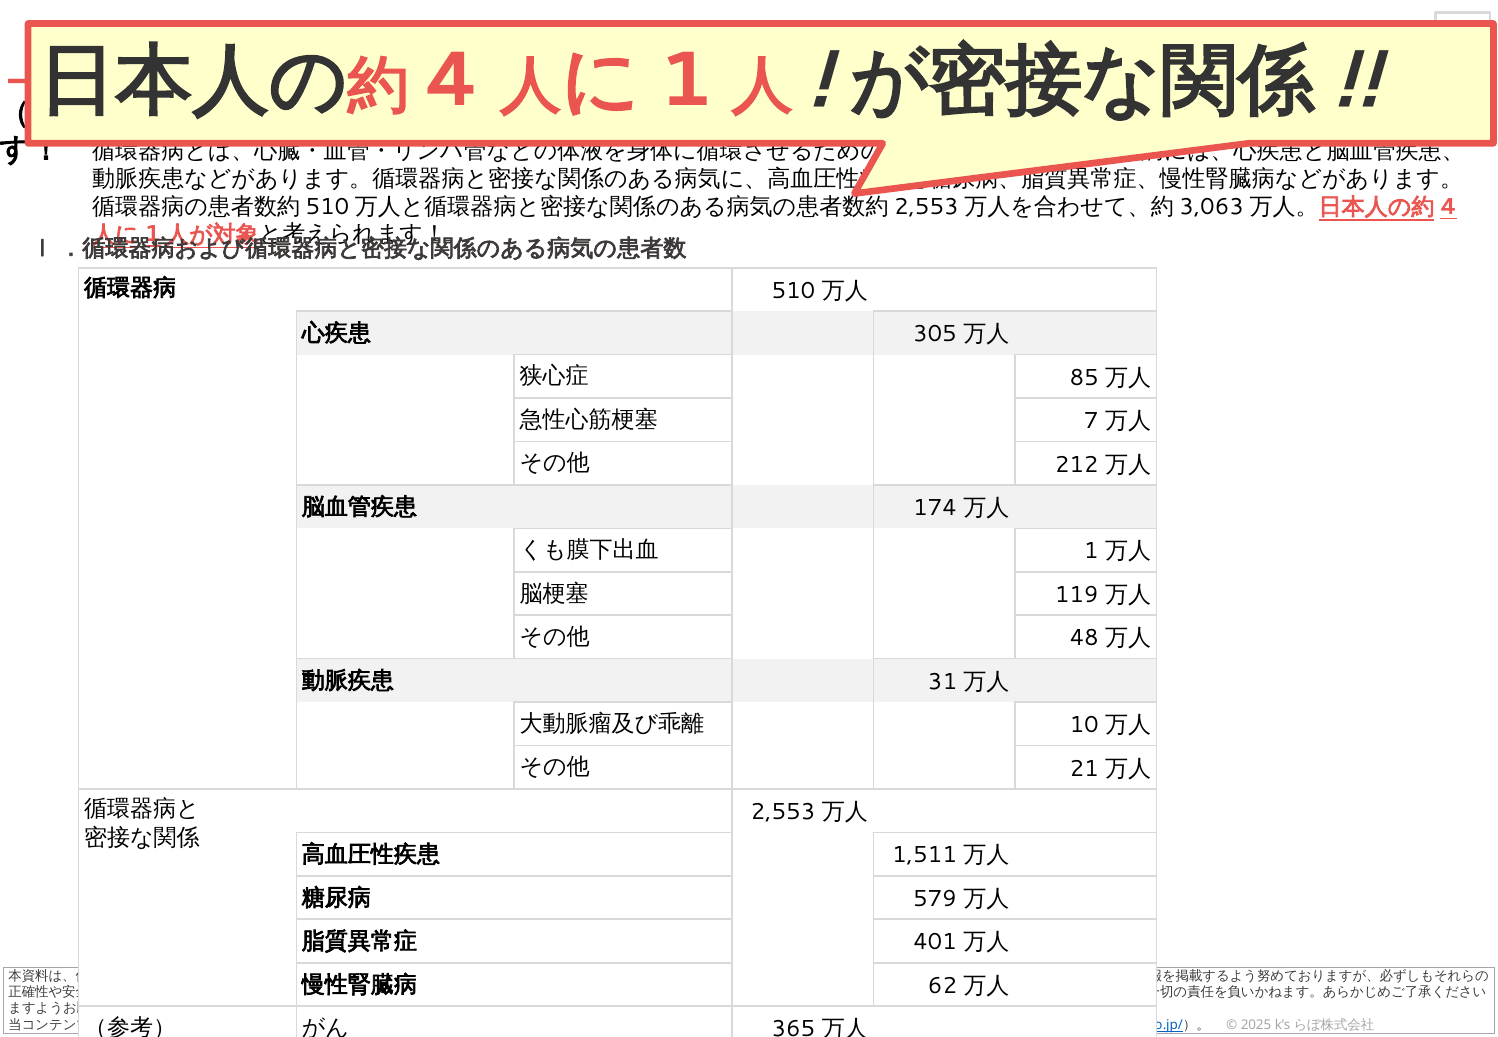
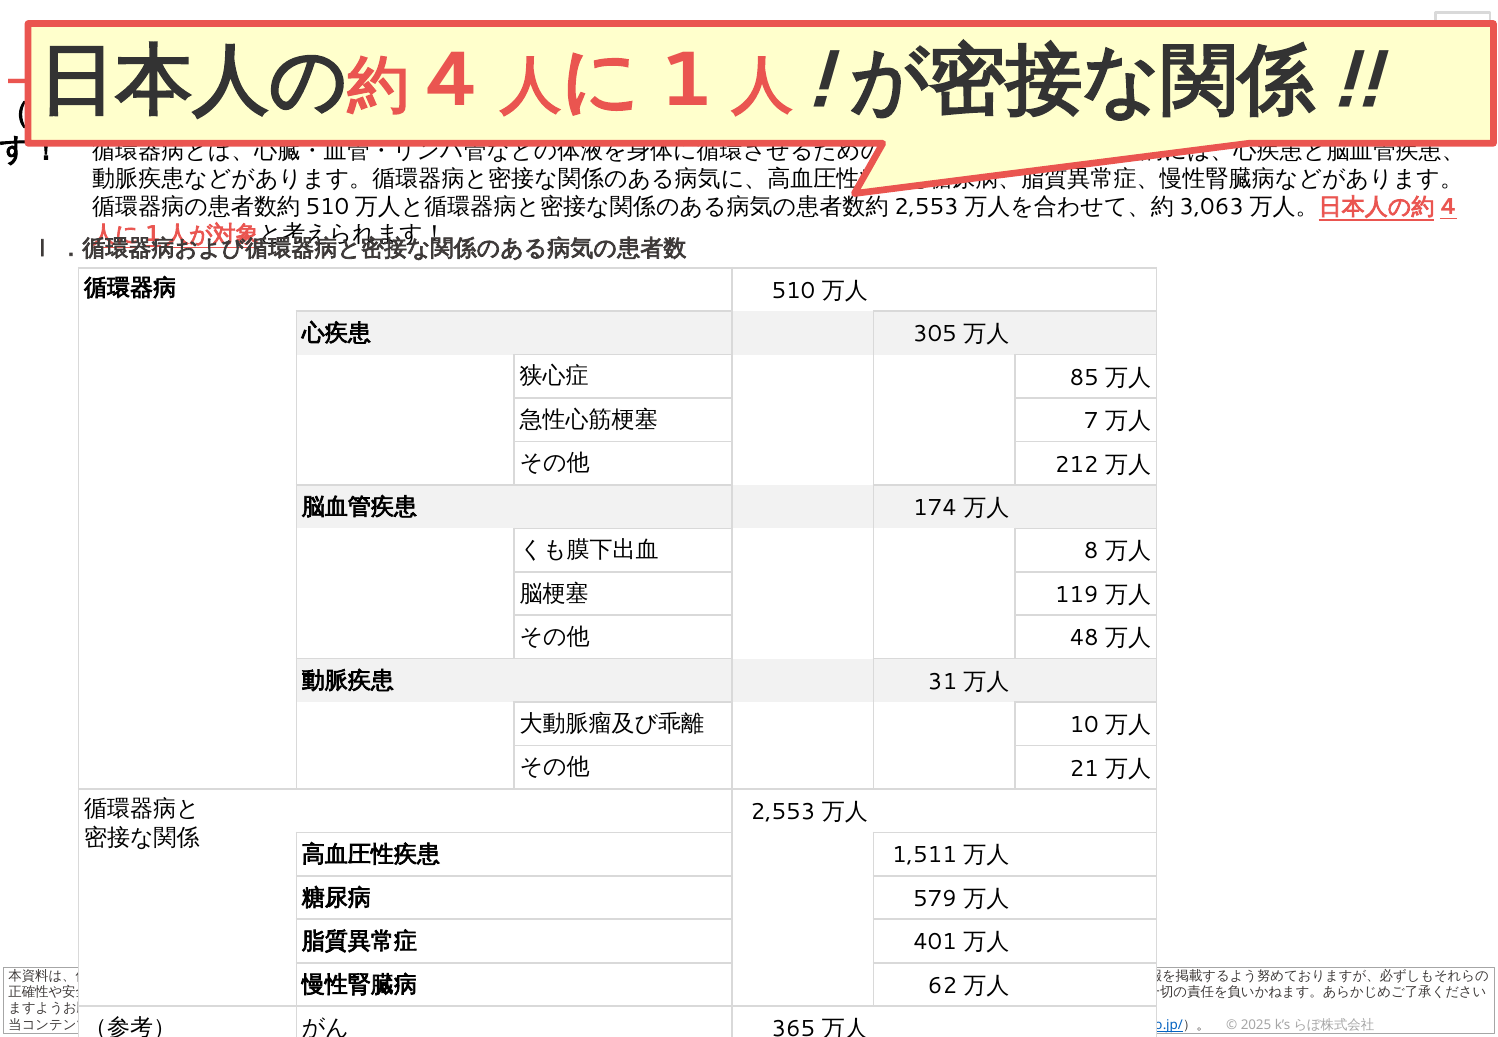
1: 1 -> 8 (1091, 551)
